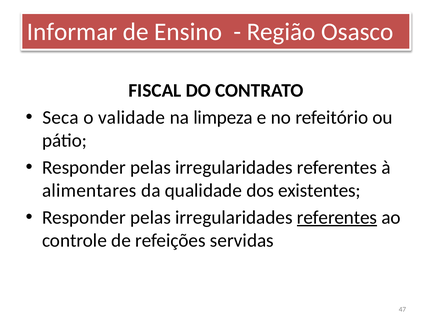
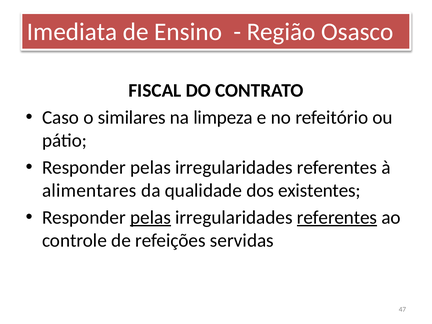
Informar: Informar -> Imediata (72, 32)
Seca: Seca -> Caso (61, 117)
validade: validade -> similares (132, 117)
pelas underline: none -> present (151, 217)
